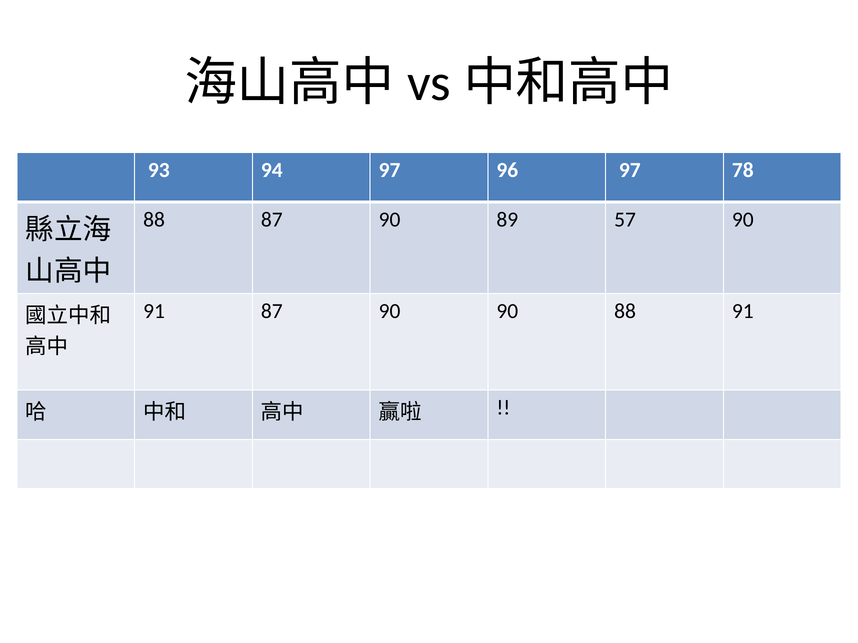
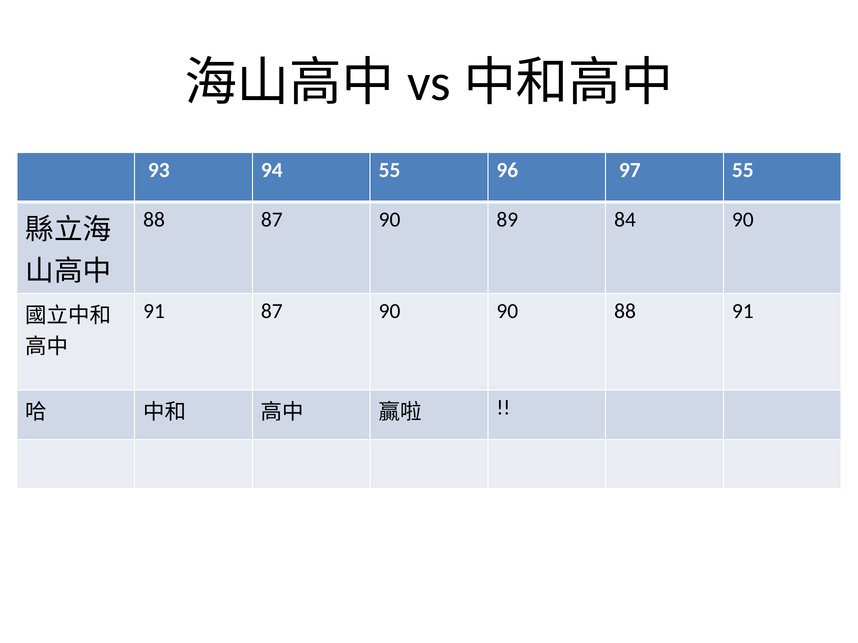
94 97: 97 -> 55 (390, 170)
97 78: 78 -> 55 (743, 170)
57: 57 -> 84 (625, 220)
